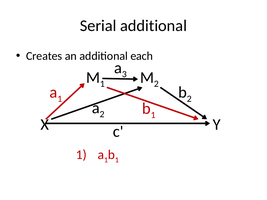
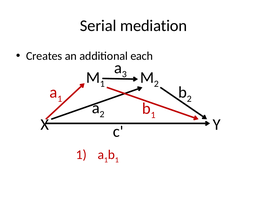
Serial additional: additional -> mediation (154, 26)
